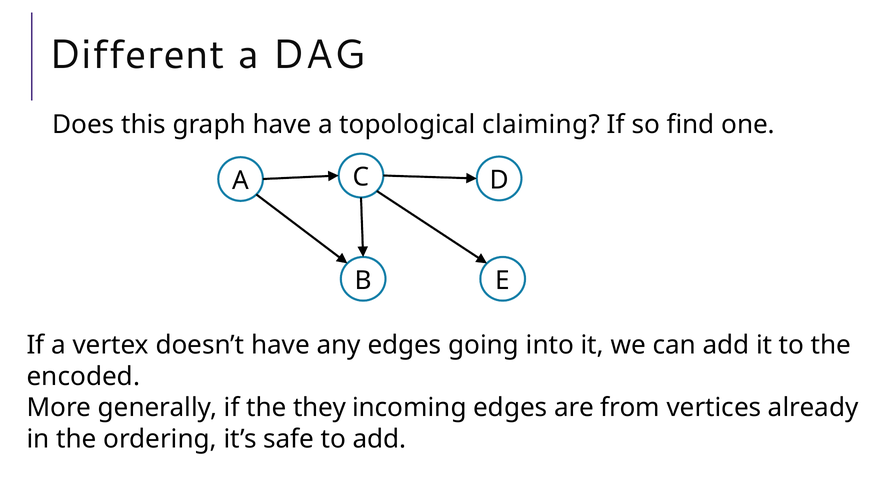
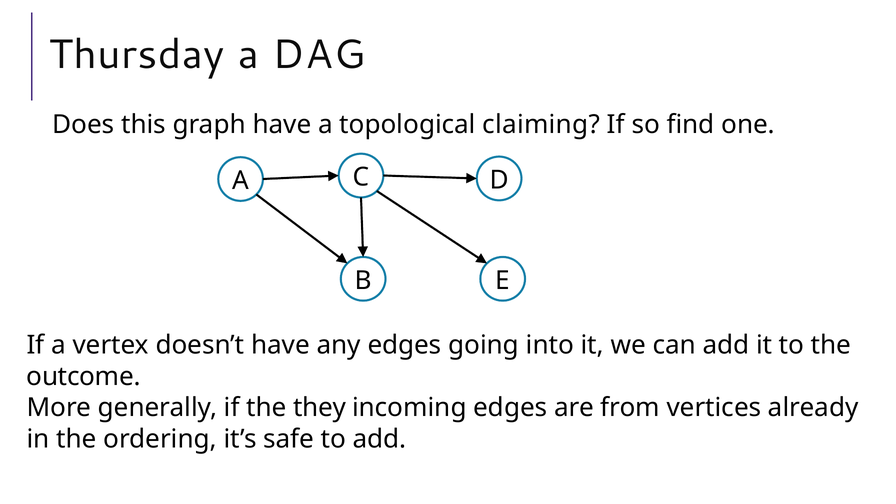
Different: Different -> Thursday (137, 55)
encoded: encoded -> outcome (84, 376)
